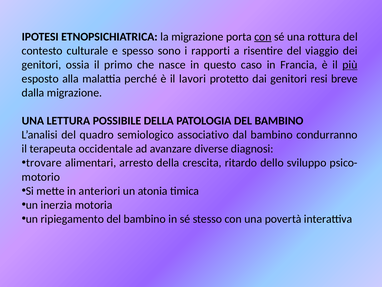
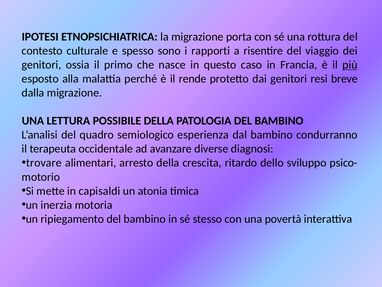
con underline: present -> none (263, 37)
lavori: lavori -> rende (193, 79)
associativo: associativo -> esperienza (203, 135)
anteriori: anteriori -> capisaldi (99, 191)
